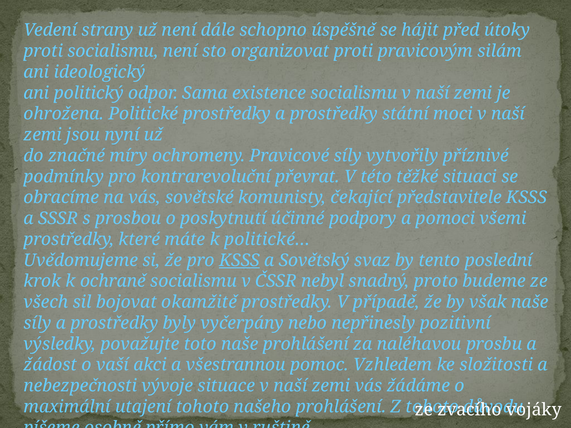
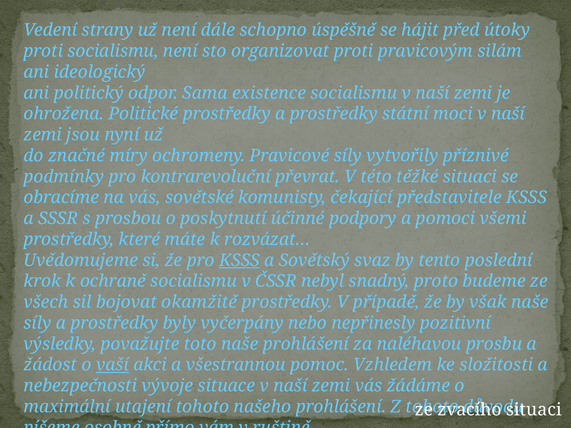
politické…: politické… -> rozvázat… (267, 240)
vaší underline: none -> present (112, 365)
vojáky: vojáky -> situaci (534, 410)
